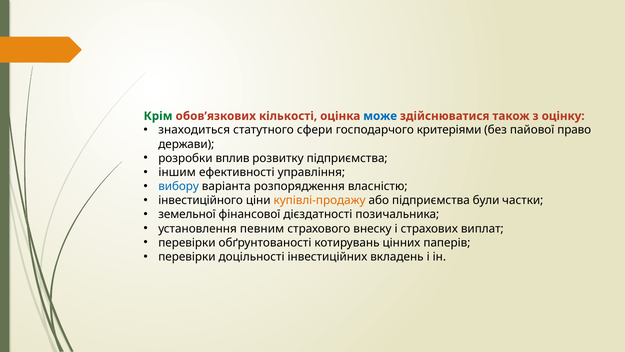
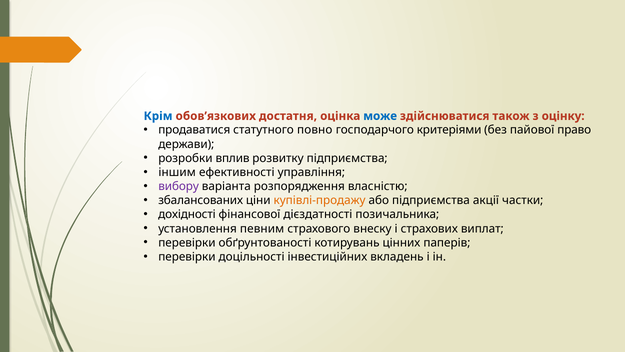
Крім colour: green -> blue (158, 116)
кількості: кількості -> достатня (288, 116)
знаходиться: знаходиться -> продаватися (194, 130)
сфери: сфери -> повно (315, 130)
вибору colour: blue -> purple (179, 186)
інвестиційного: інвестиційного -> збалансованих (201, 200)
були: були -> акції (486, 200)
земельної: земельної -> дохідності (187, 214)
